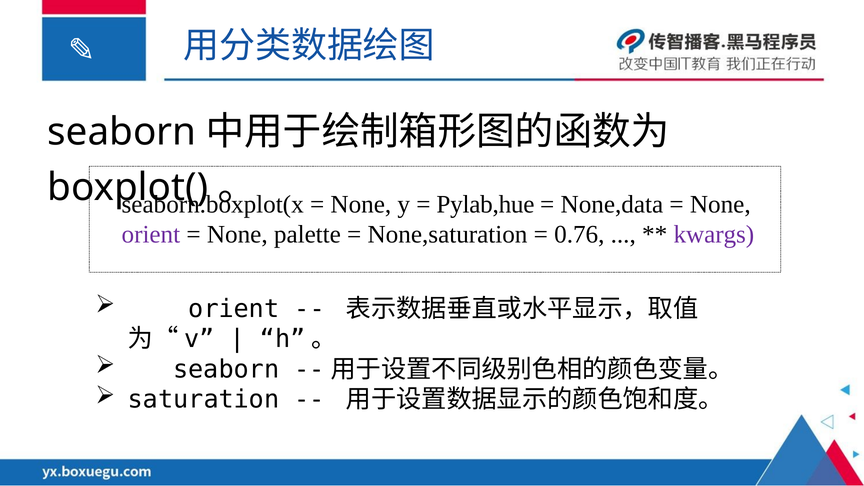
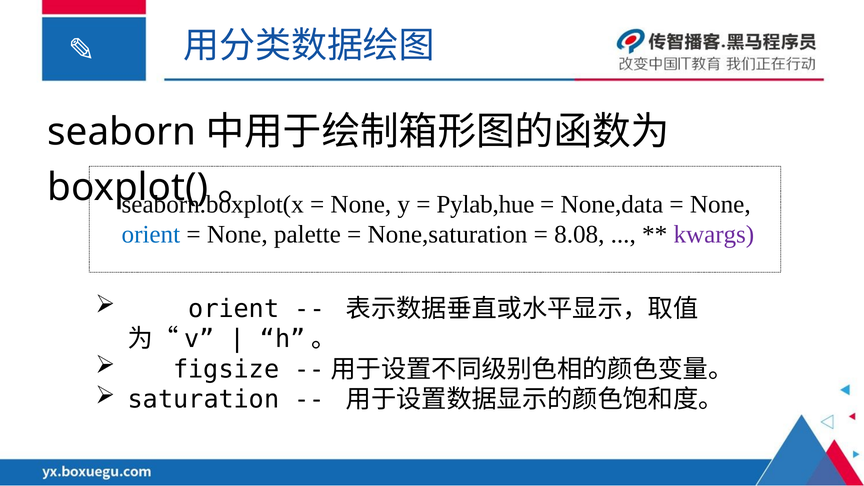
orient colour: purple -> blue (151, 235)
0.76: 0.76 -> 8.08 (579, 235)
seaborn: seaborn -> figsize (226, 369)
